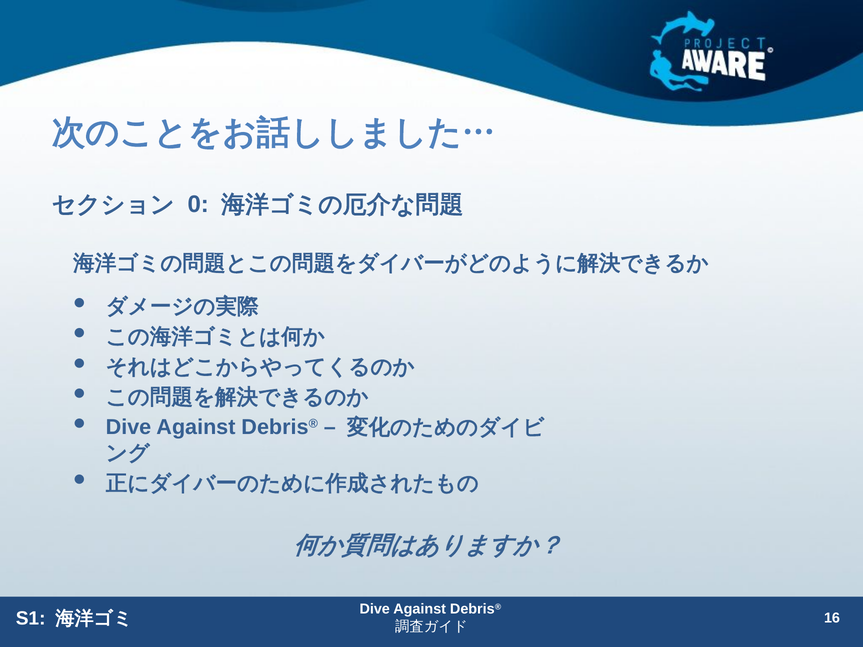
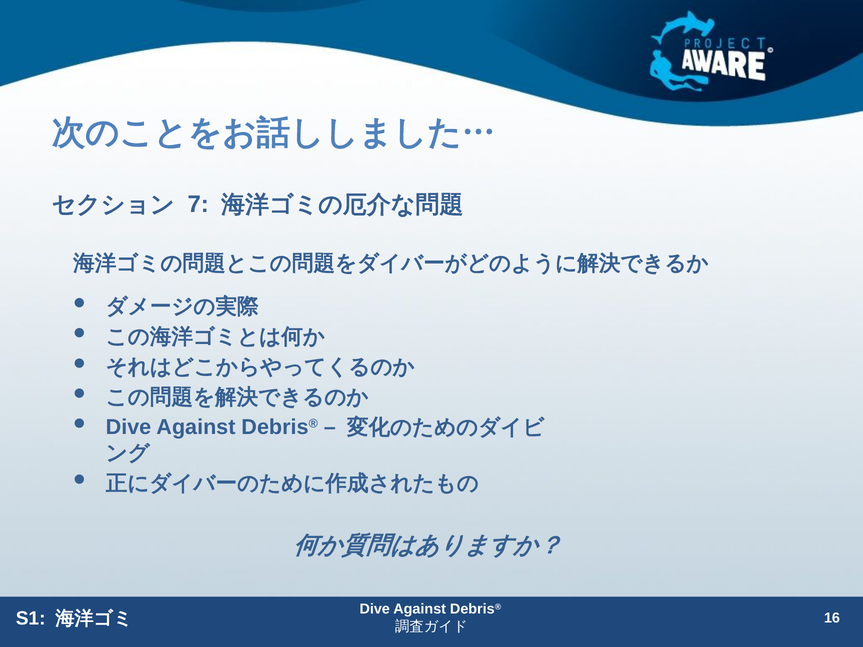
0: 0 -> 7 (198, 205)
